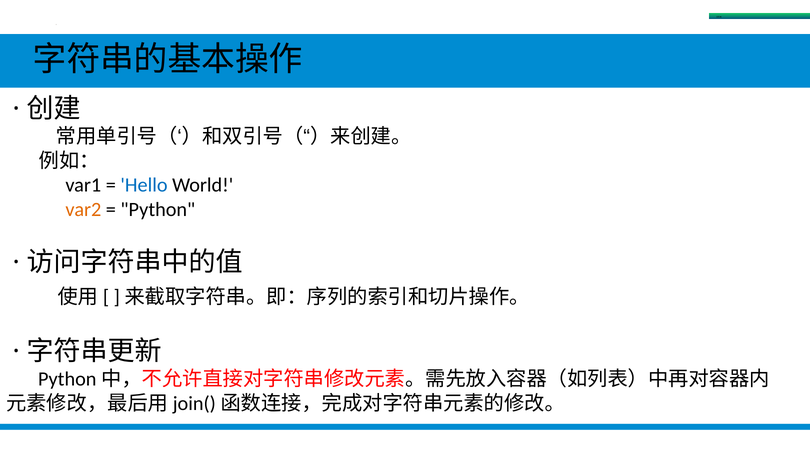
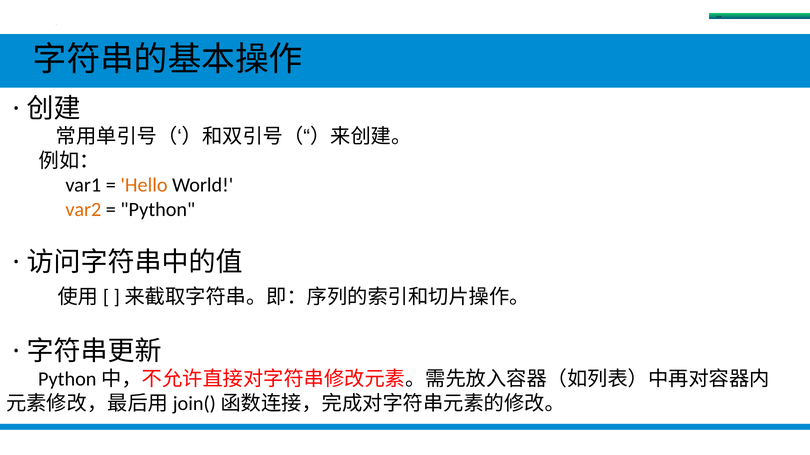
Hello colour: blue -> orange (144, 185)
